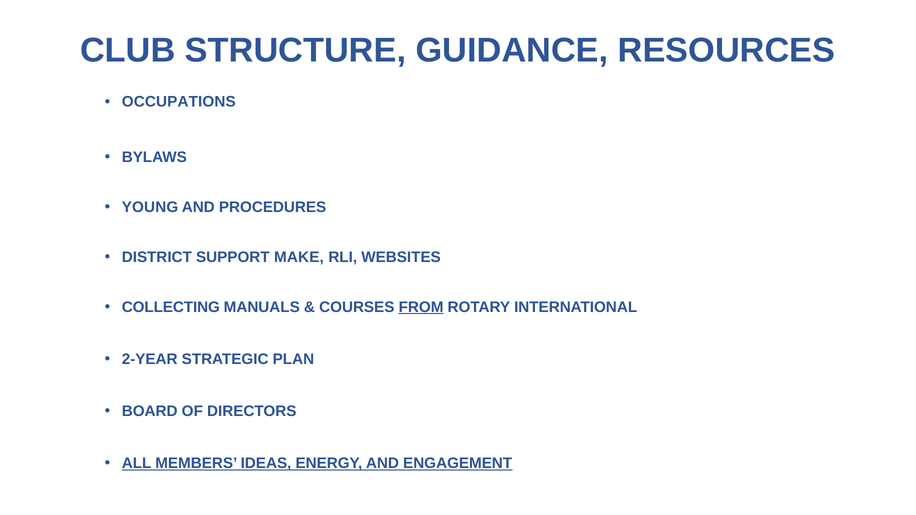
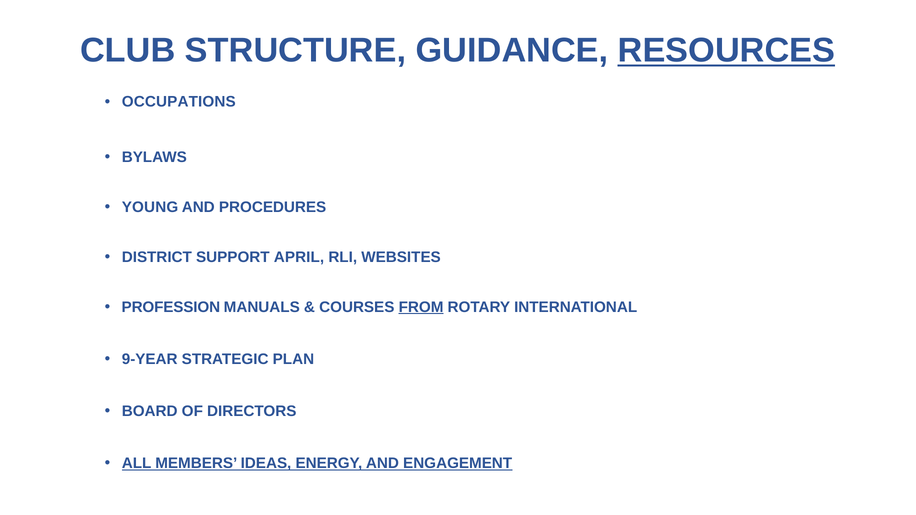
RESOURCES underline: none -> present (726, 51)
MAKE: MAKE -> APRIL (299, 257)
COLLECTING: COLLECTING -> PROFESSION (171, 307)
2-YEAR: 2-YEAR -> 9-YEAR (150, 359)
